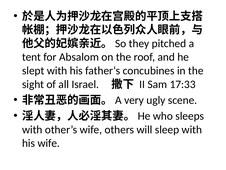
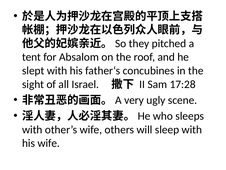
17:33: 17:33 -> 17:28 (183, 84)
